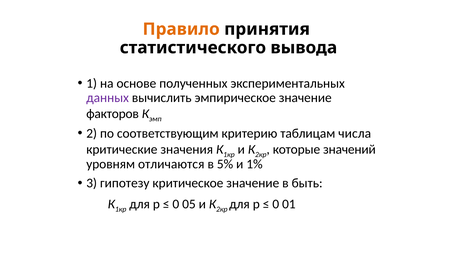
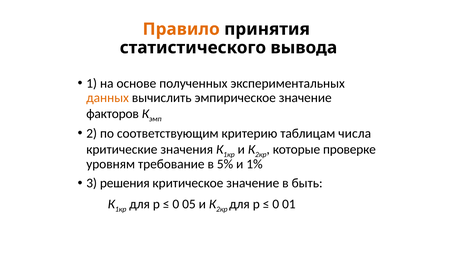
данных colour: purple -> orange (108, 98)
значений: значений -> проверке (349, 149)
отличаются: отличаются -> требование (171, 164)
гипотезу: гипотезу -> решения (125, 183)
